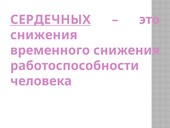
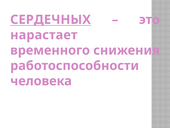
снижения: снижения -> нарастает (44, 35)
